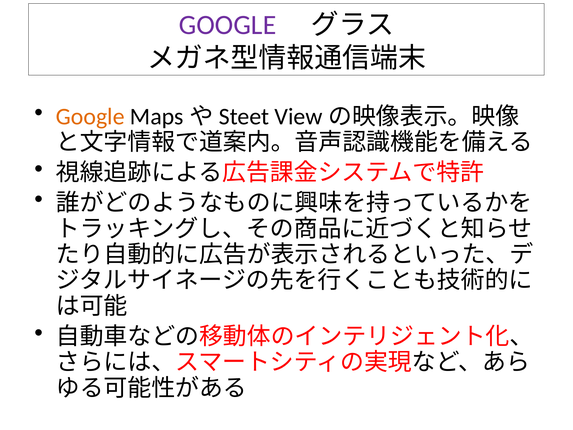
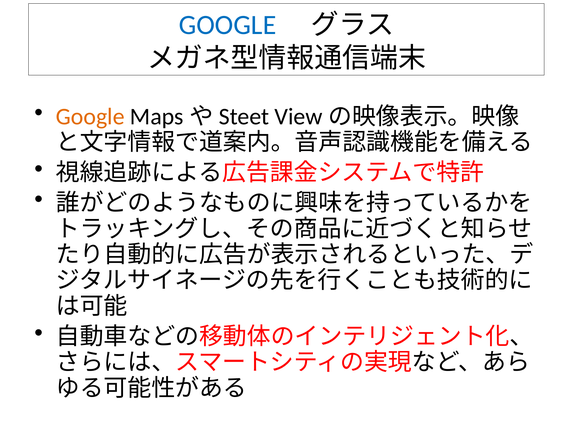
GOOGLE colour: purple -> blue (228, 25)
